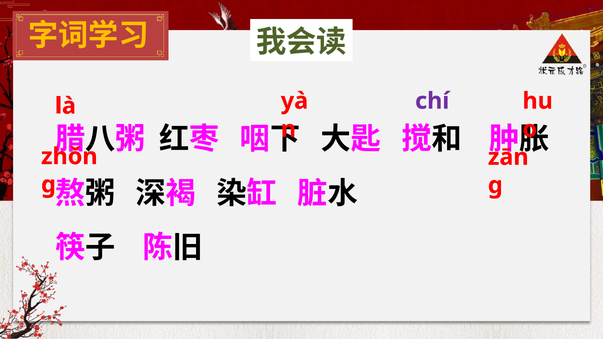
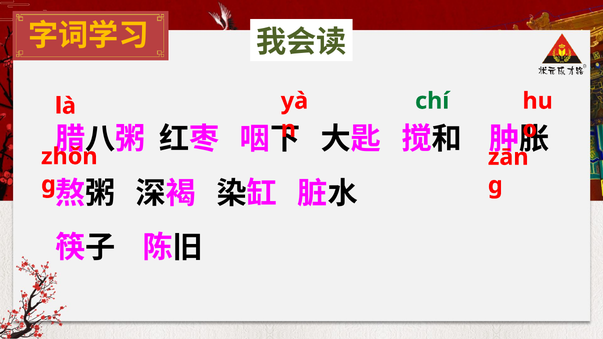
chí colour: purple -> green (432, 101)
